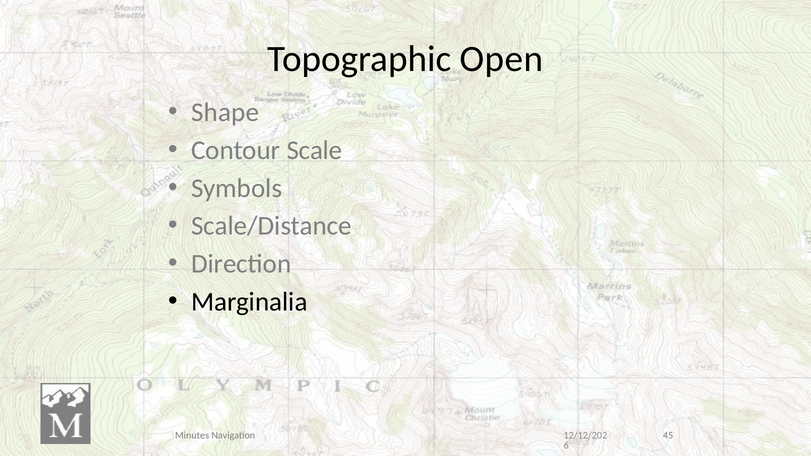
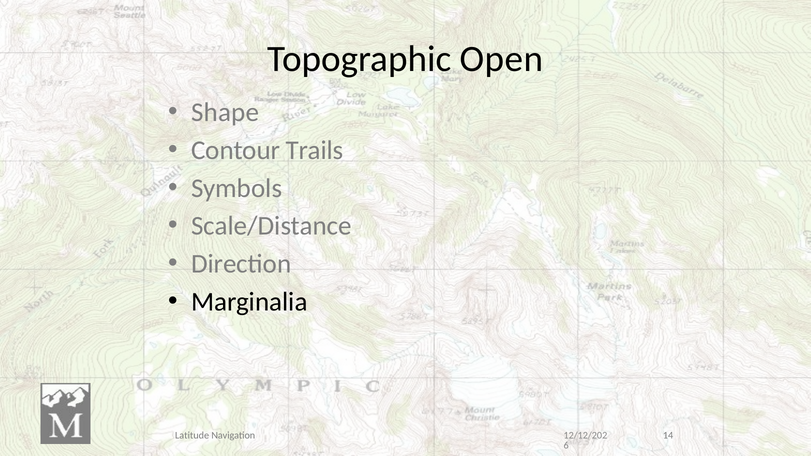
Scale: Scale -> Trails (315, 150)
Minutes: Minutes -> Latitude (192, 436)
45: 45 -> 14 (668, 436)
